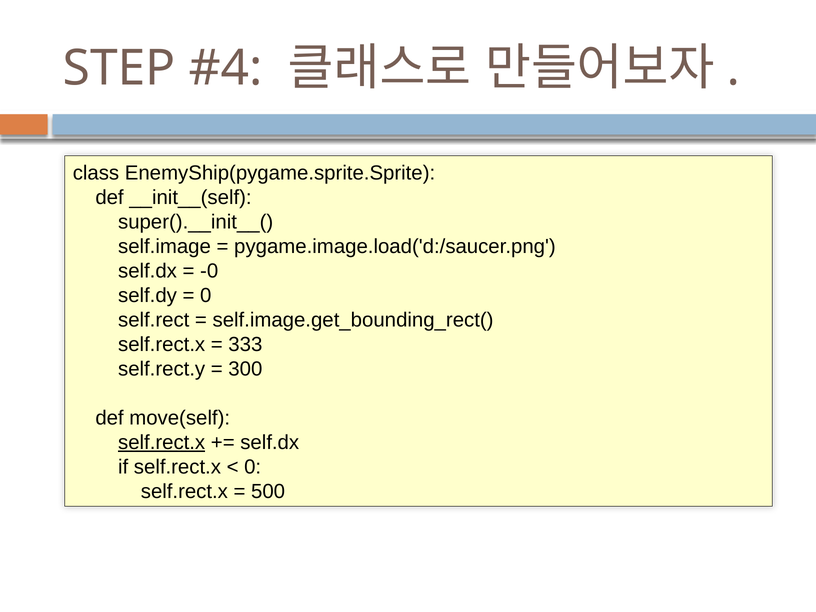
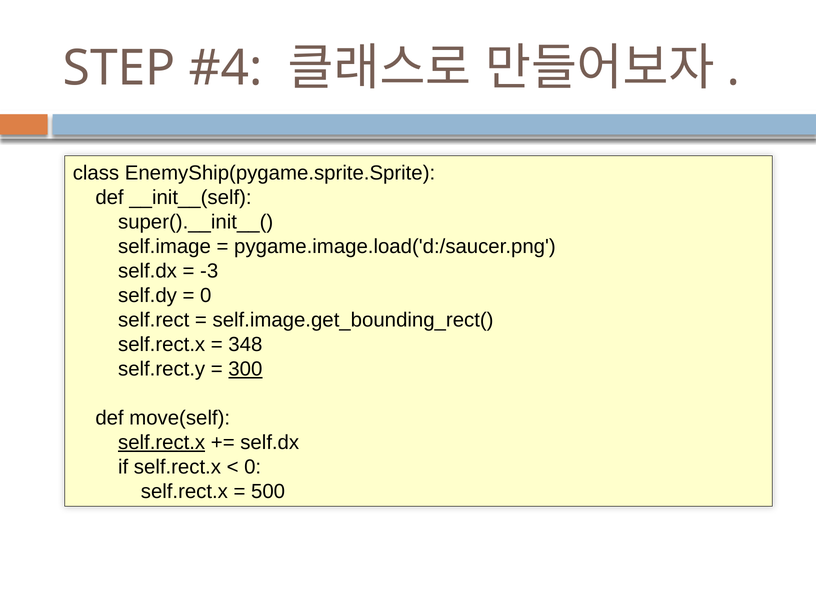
-0: -0 -> -3 (209, 271)
333: 333 -> 348 (245, 345)
300 underline: none -> present (245, 369)
